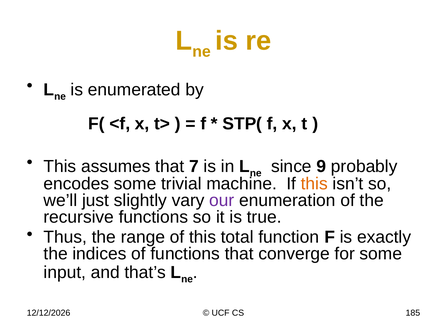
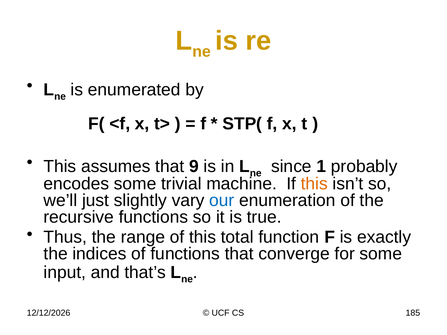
7: 7 -> 9 (194, 167)
9: 9 -> 1 (321, 167)
our colour: purple -> blue (222, 201)
